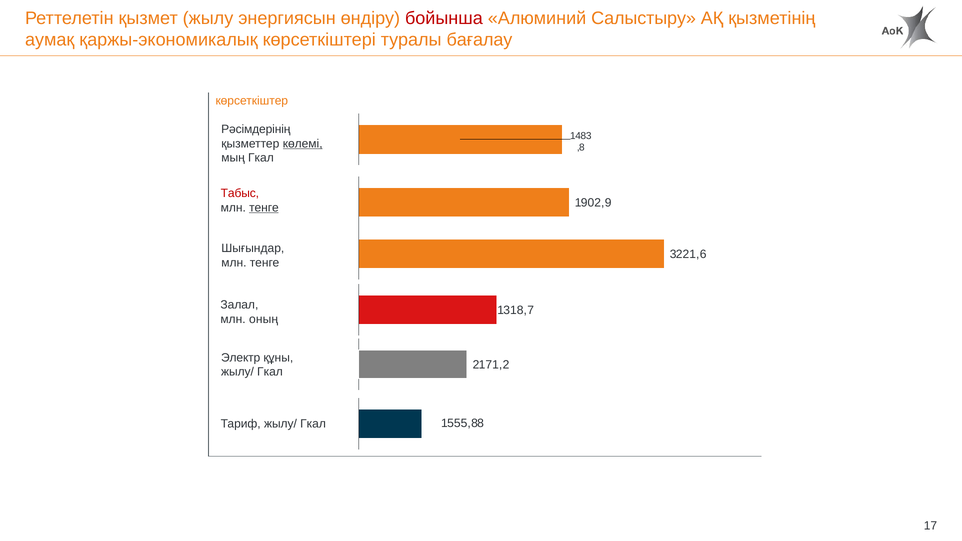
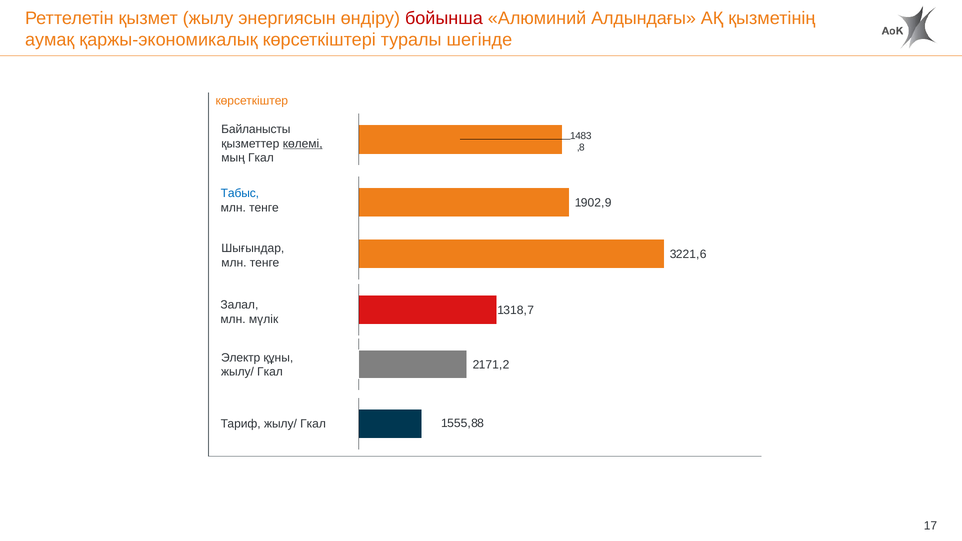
Салыстыру: Салыстыру -> Алдындағы (644, 18)
бағалау: бағалау -> шегінде (479, 40)
Рәсімдерінің: Рәсімдерінің -> Байланысты (256, 129)
Табыс colour: red -> blue (240, 193)
тенге underline: present -> none (264, 208)
оның: оның -> мүлік (264, 319)
